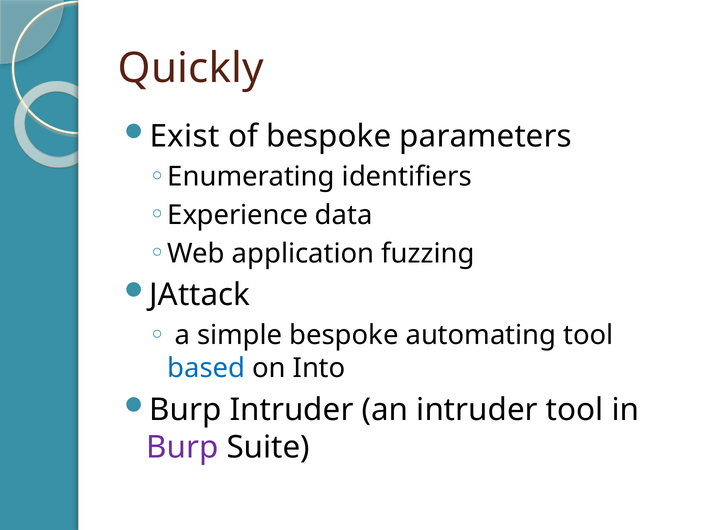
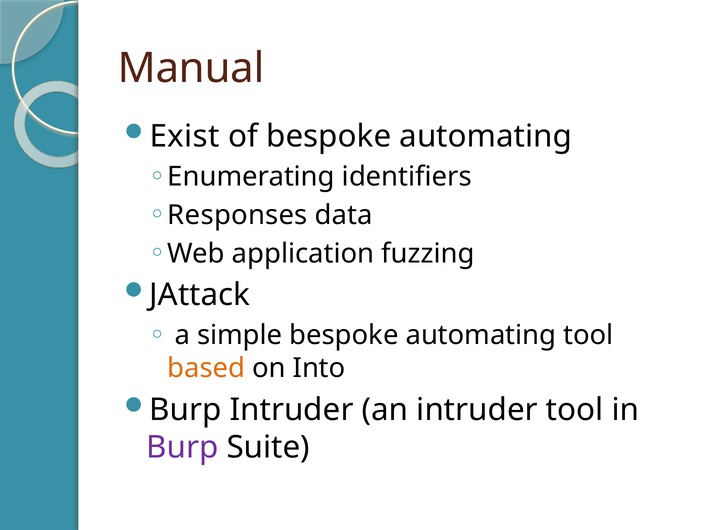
Quickly: Quickly -> Manual (191, 68)
of bespoke parameters: parameters -> automating (486, 137)
Experience: Experience -> Responses (238, 215)
based colour: blue -> orange (206, 369)
